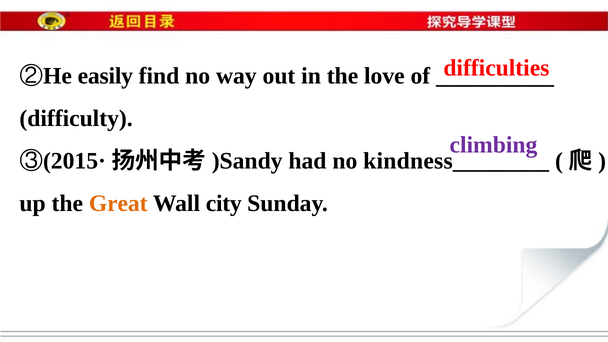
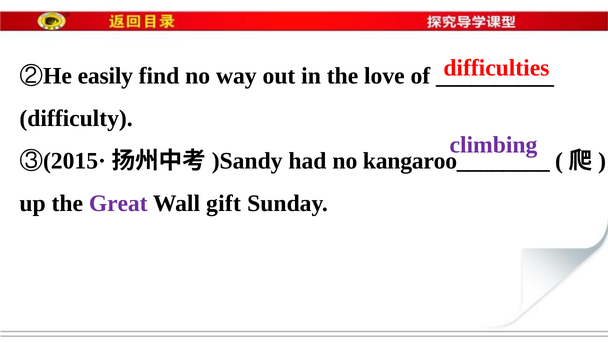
kindness________: kindness________ -> kangaroo________ (456, 161)
Great colour: orange -> purple (118, 204)
city: city -> gift (224, 204)
